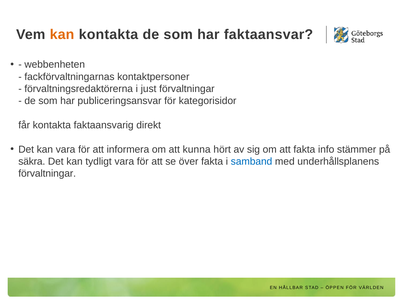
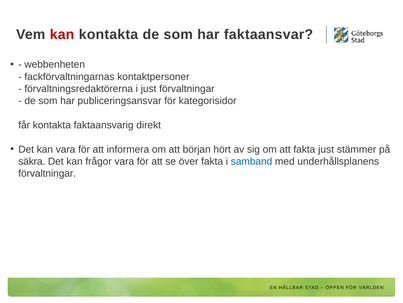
kan colour: orange -> red (62, 34)
kunna: kunna -> början (197, 149)
fakta info: info -> just (326, 149)
tydligt: tydligt -> frågor (99, 161)
